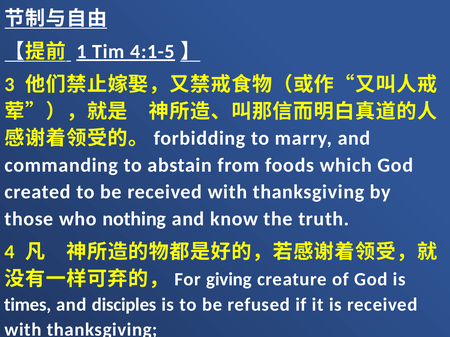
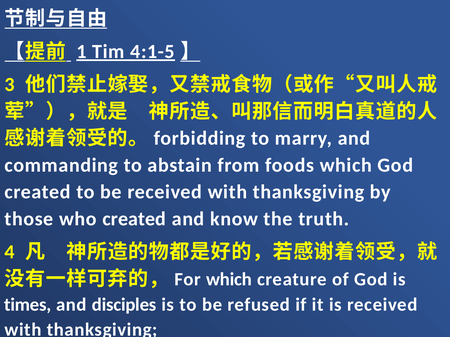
who nothing: nothing -> created (134, 219)
giving: giving -> which (229, 280)
